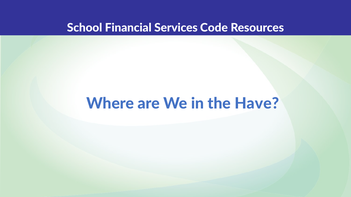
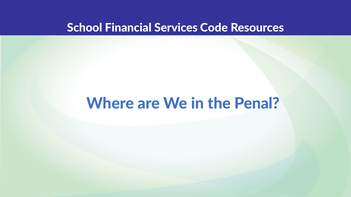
Have: Have -> Penal (257, 104)
